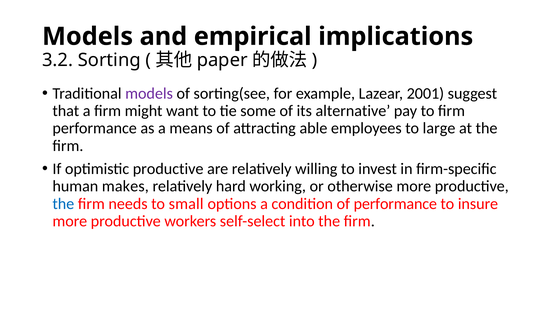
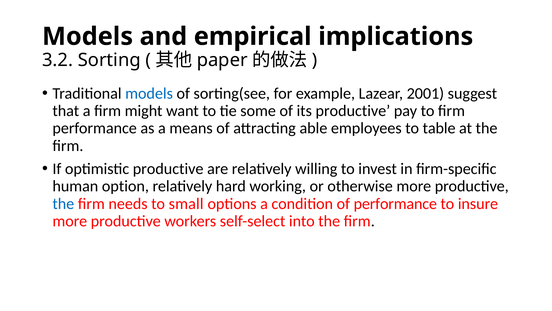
models colour: purple -> blue (149, 93)
its alternative: alternative -> productive (353, 111)
large: large -> table (439, 128)
makes: makes -> option (125, 186)
